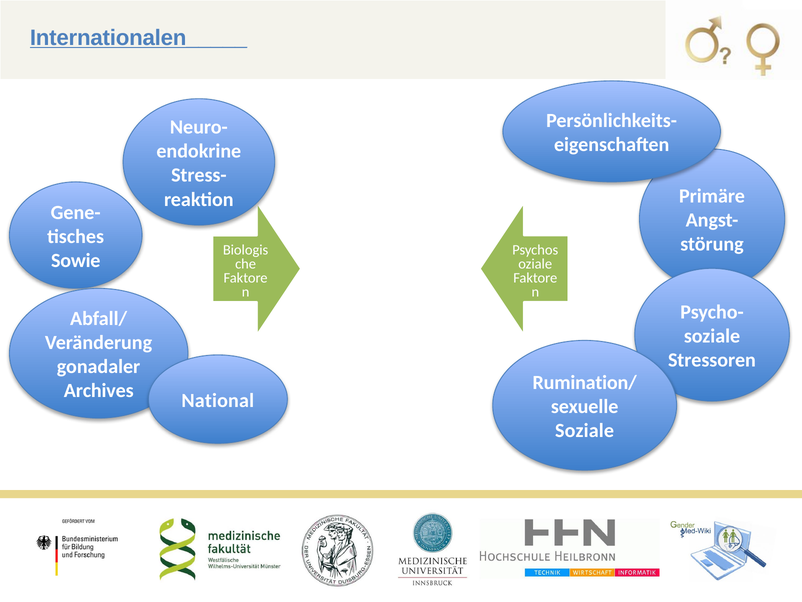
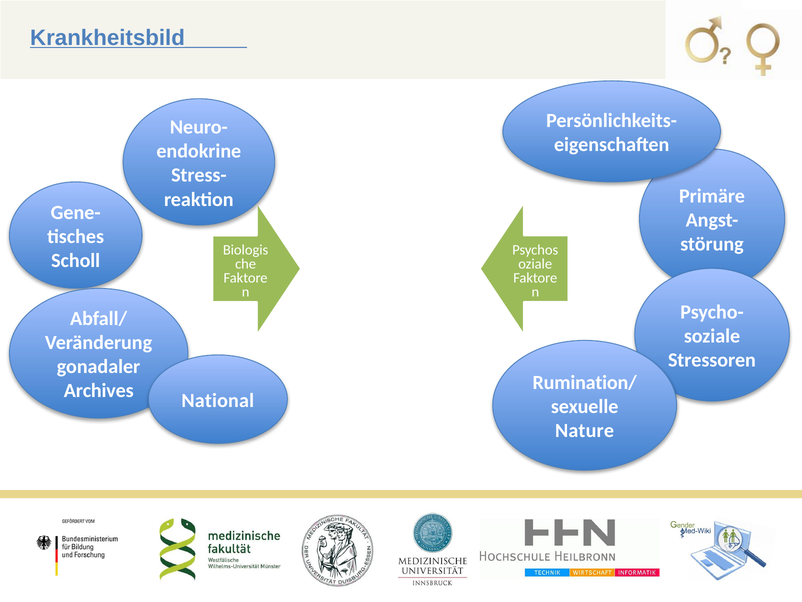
Internationalen_____: Internationalen_____ -> Krankheitsbild_____ (138, 38)
Sowie: Sowie -> Scholl (76, 260)
Soziale: Soziale -> Nature (584, 430)
